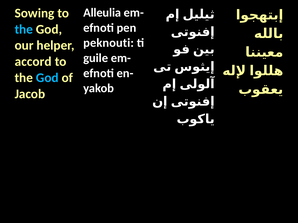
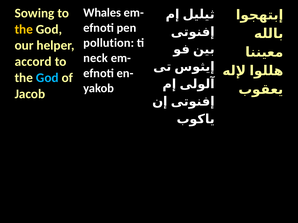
Alleulia: Alleulia -> Whales (102, 13)
the colour: light blue -> yellow (24, 29)
peknouti: peknouti -> pollution (109, 43)
guile: guile -> neck (96, 58)
